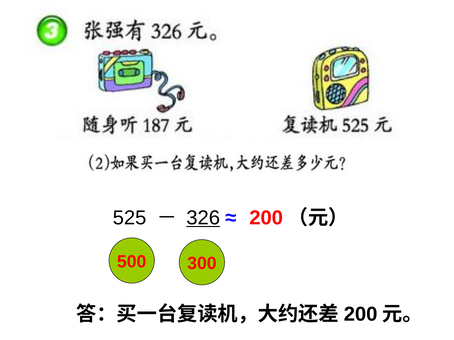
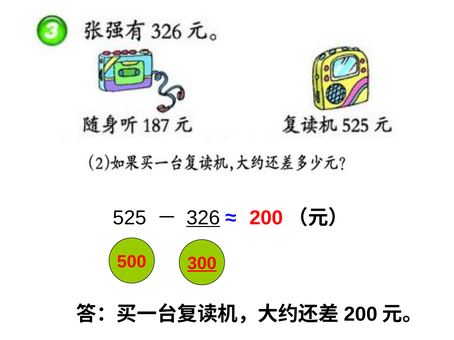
300 underline: none -> present (202, 264)
